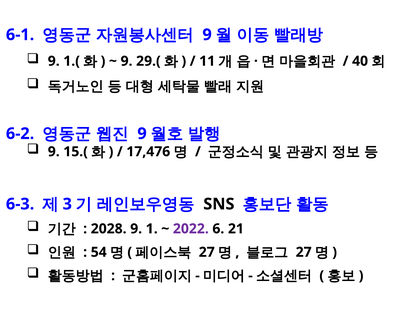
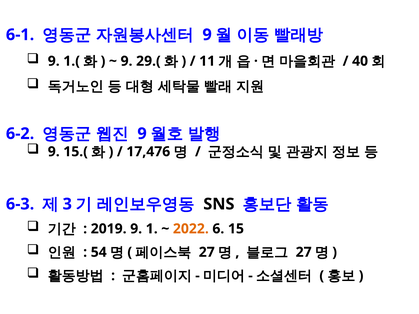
2028: 2028 -> 2019 (109, 229)
2022 colour: purple -> orange (191, 229)
21: 21 -> 15 (236, 229)
